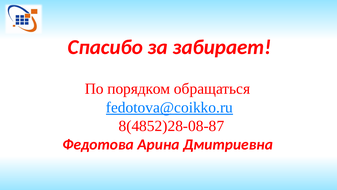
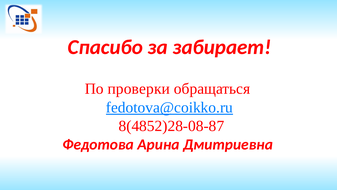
порядком: порядком -> проверки (139, 89)
